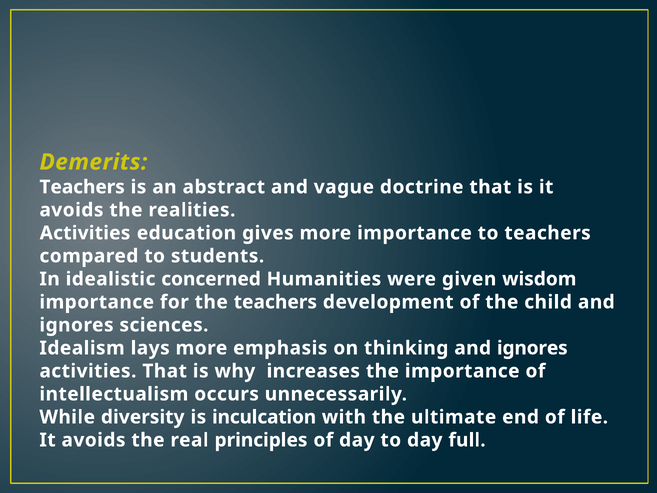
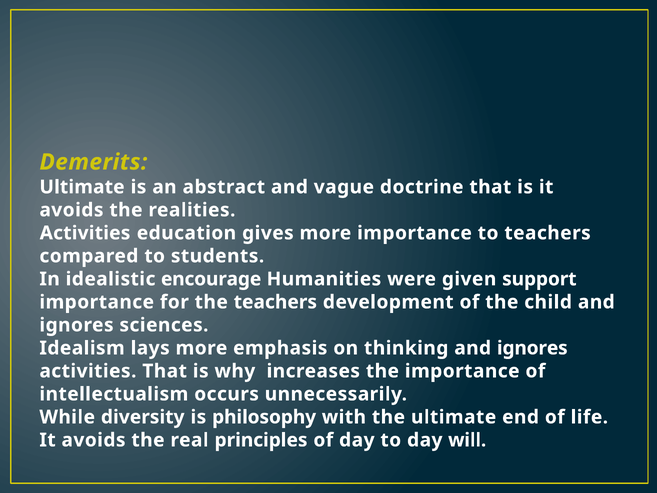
Teachers: Teachers -> Ultimate (82, 187)
concerned: concerned -> encourage (211, 279)
wisdom: wisdom -> support (539, 279)
inculcation: inculcation -> philosophy (264, 417)
full: full -> will (467, 440)
